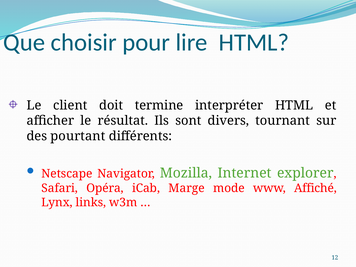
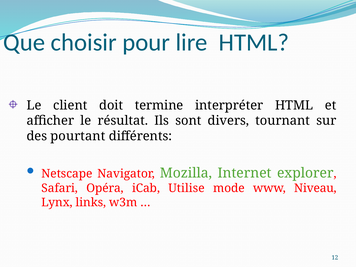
Marge: Marge -> Utilise (186, 188)
Affiché: Affiché -> Niveau (315, 188)
